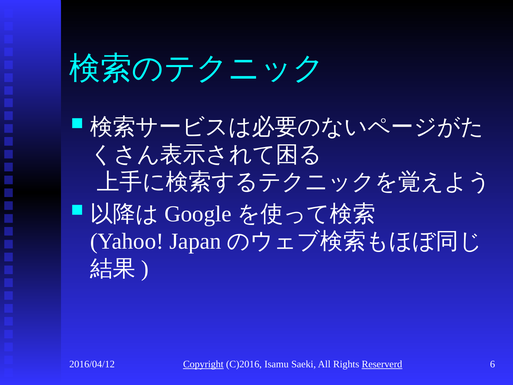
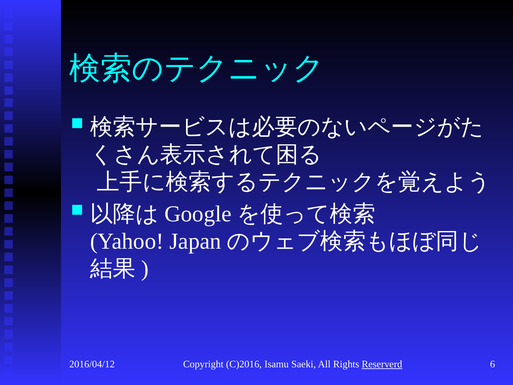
Copyright underline: present -> none (203, 364)
